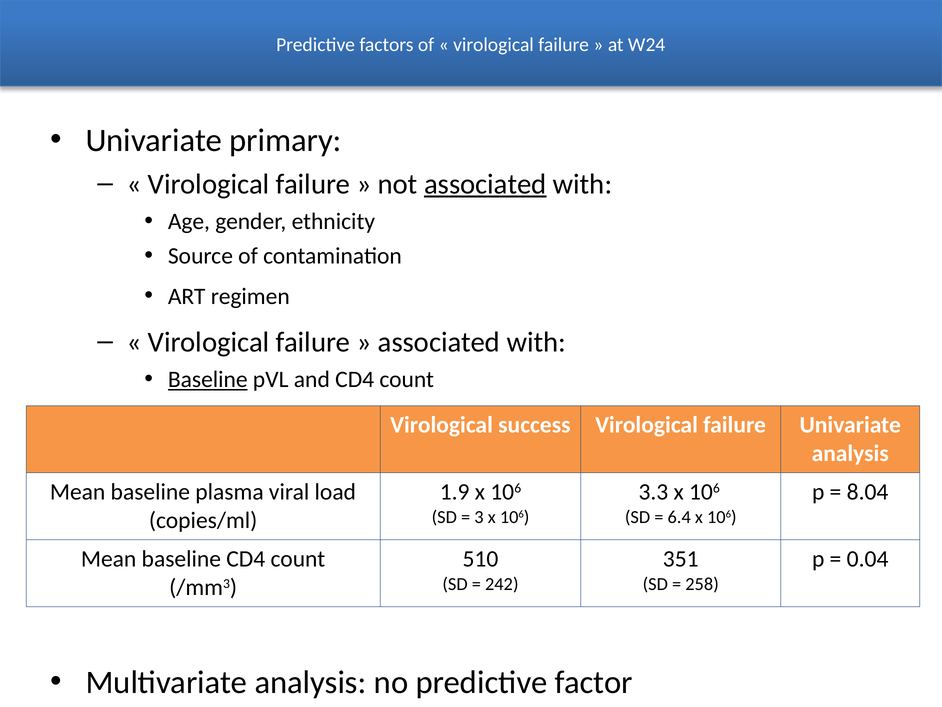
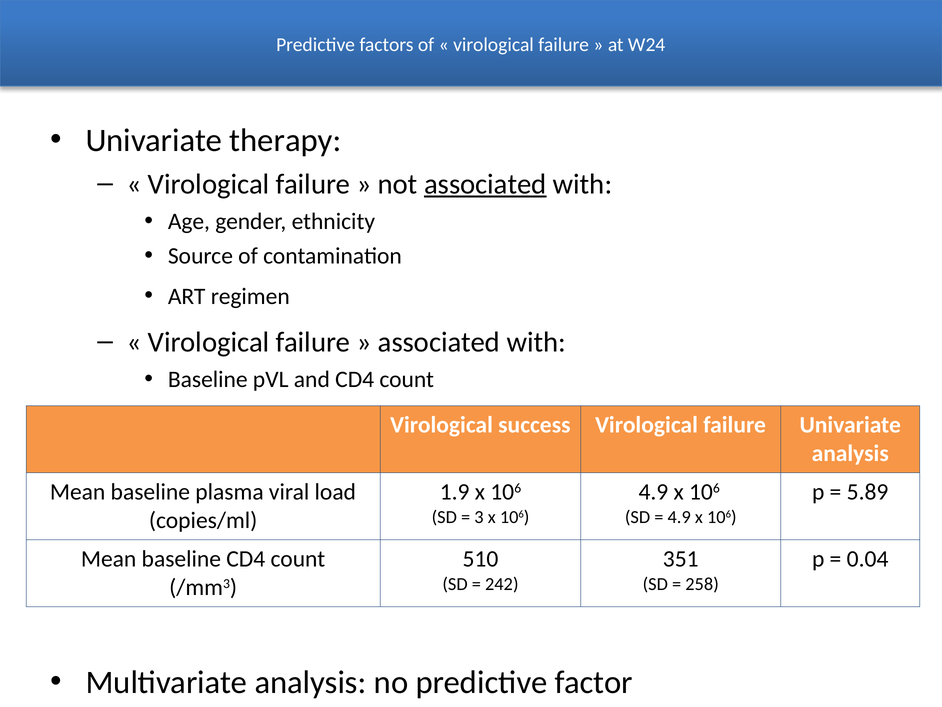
primary: primary -> therapy (285, 140)
Baseline underline: present -> none (208, 379)
3.3: 3.3 -> 4.9 (653, 491)
8.04: 8.04 -> 5.89 (868, 491)
6.4: 6.4 -> 4.9 (679, 517)
